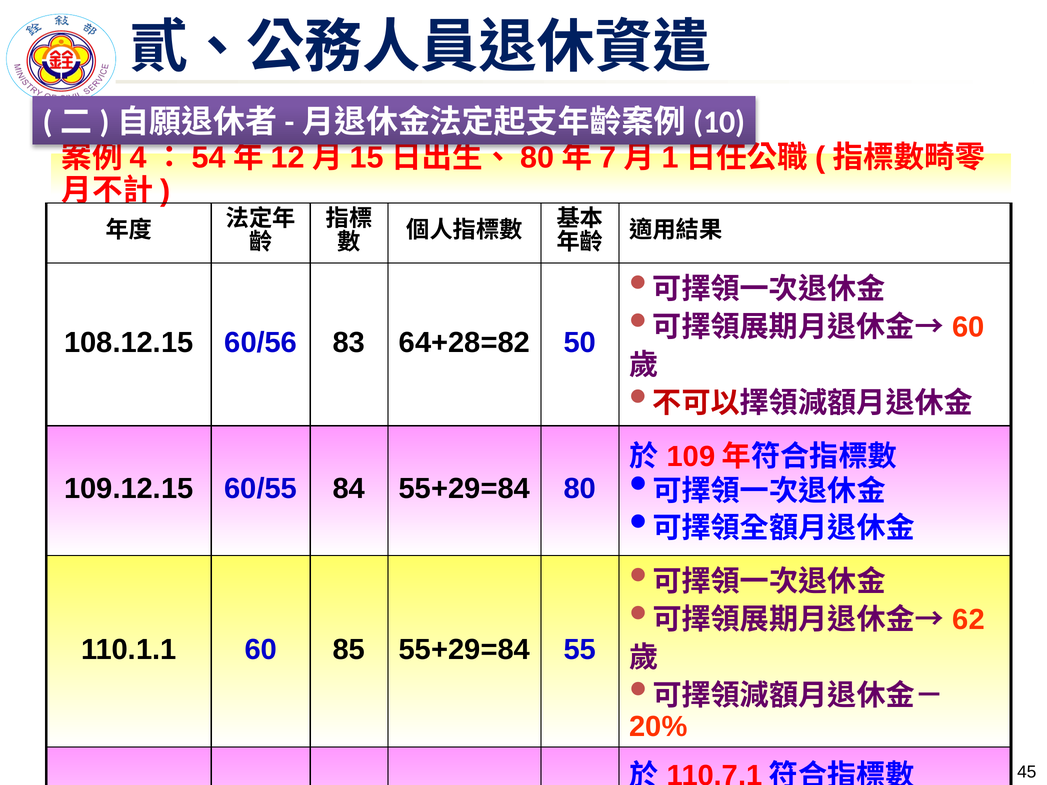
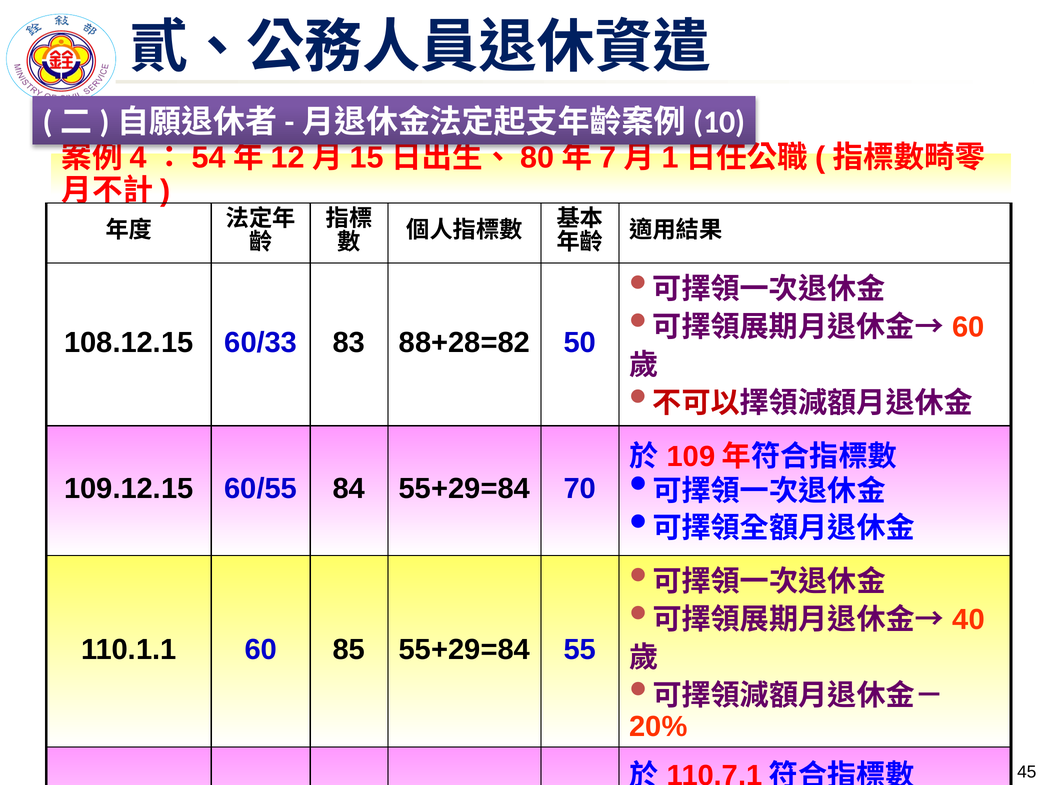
60/56: 60/56 -> 60/33 (261, 343)
64+28=82: 64+28=82 -> 88+28=82 (464, 343)
80: 80 -> 70 (580, 489)
62: 62 -> 40 (969, 620)
